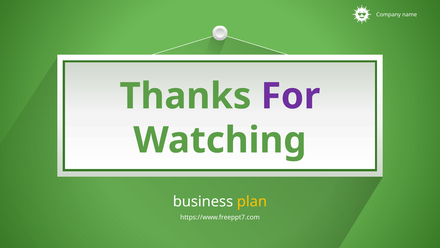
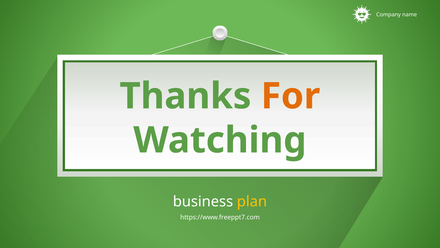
For colour: purple -> orange (291, 96)
